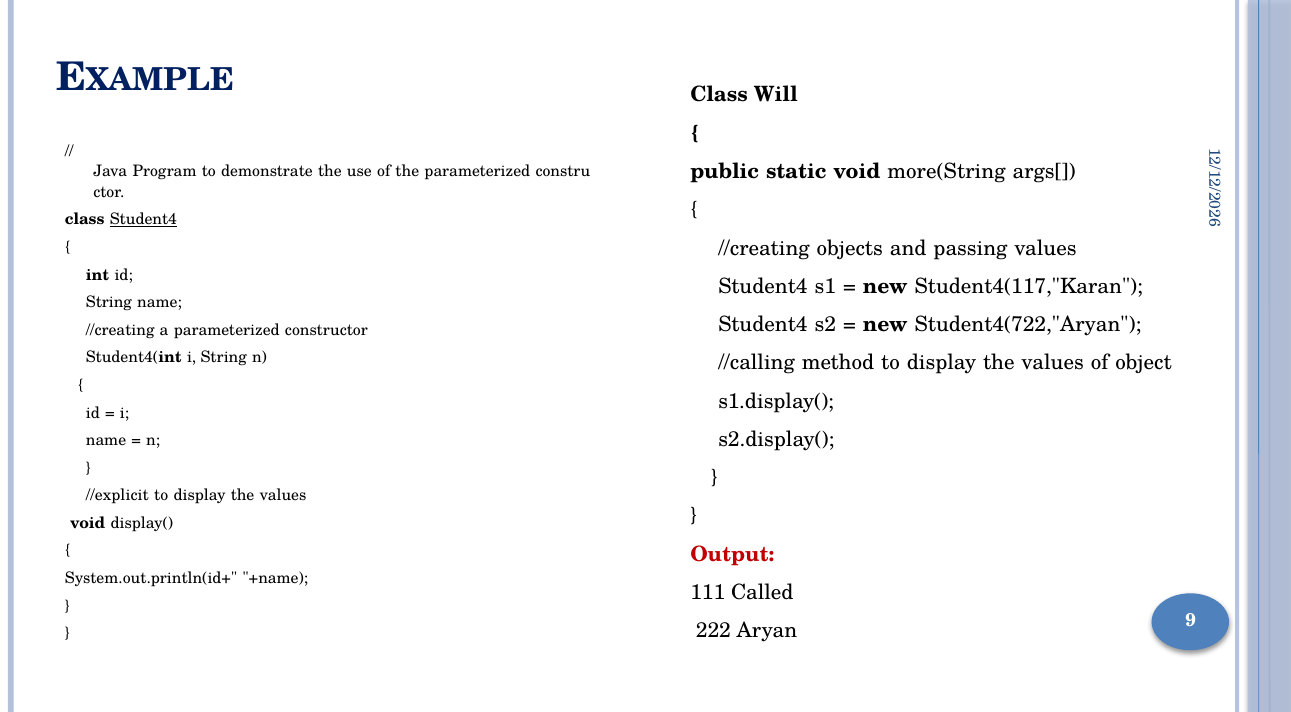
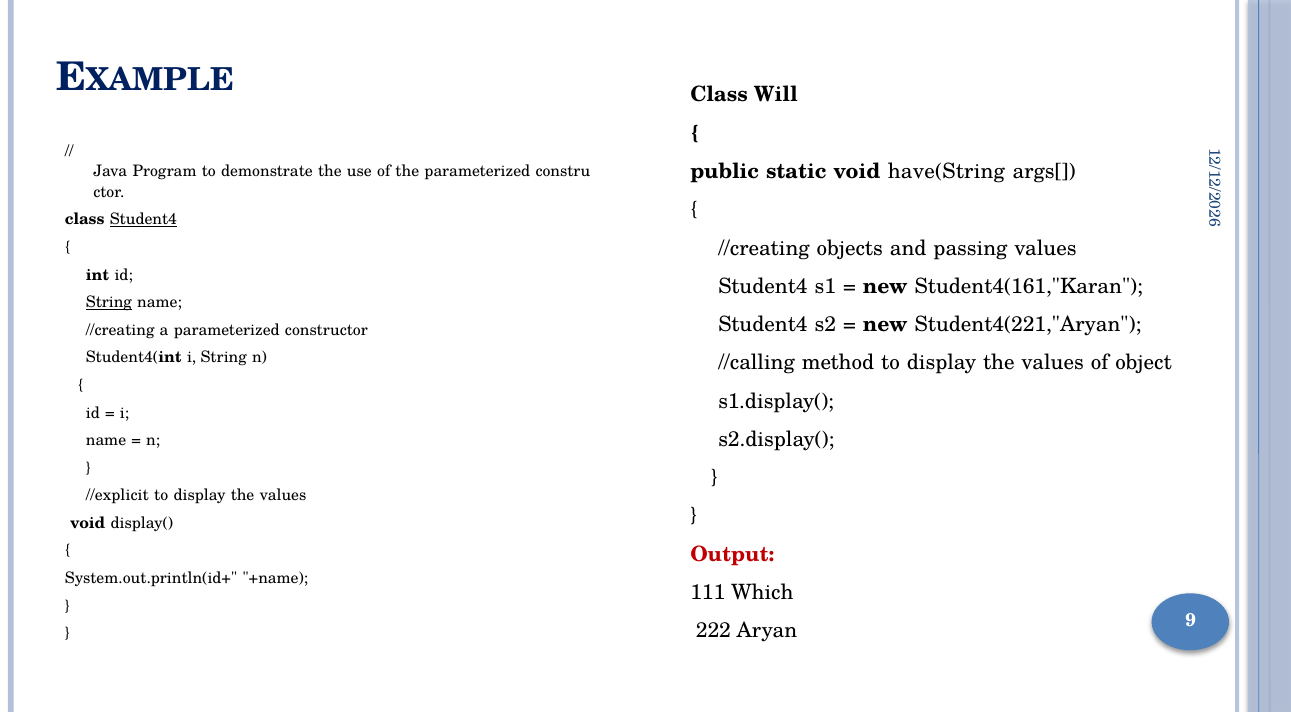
more(String: more(String -> have(String (946, 172)
Student4(117,"Karan: Student4(117,"Karan -> Student4(161,"Karan (1029, 286)
String underline: none -> present (109, 302)
Student4(722,"Aryan: Student4(722,"Aryan -> Student4(221,"Aryan (1028, 325)
Called: Called -> Which (762, 593)
